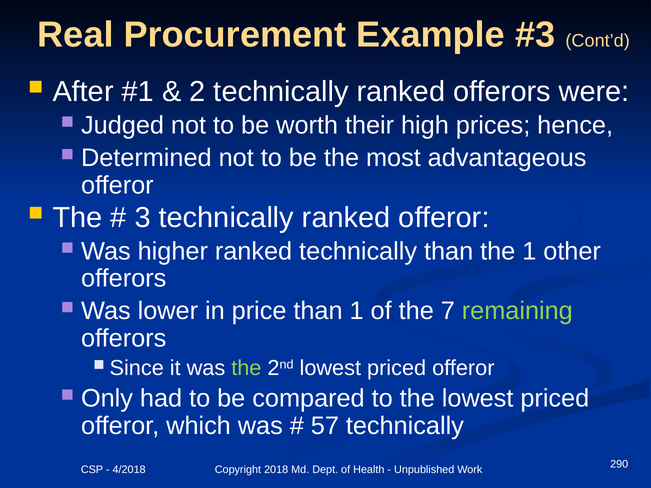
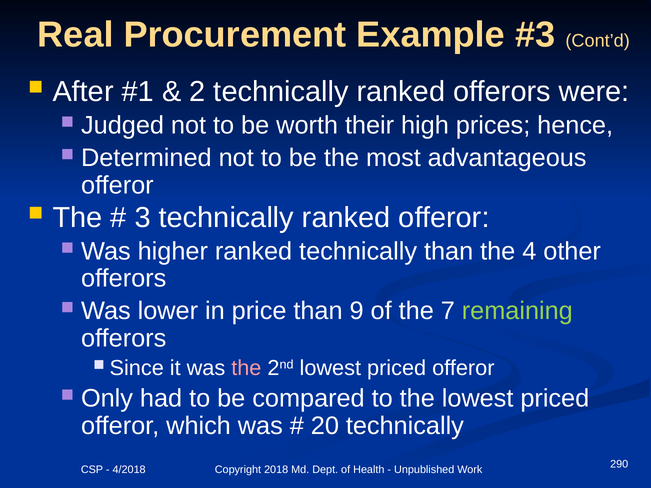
the 1: 1 -> 4 (529, 251)
than 1: 1 -> 9 (357, 311)
the colour: light green -> pink (246, 368)
57: 57 -> 20 (325, 426)
